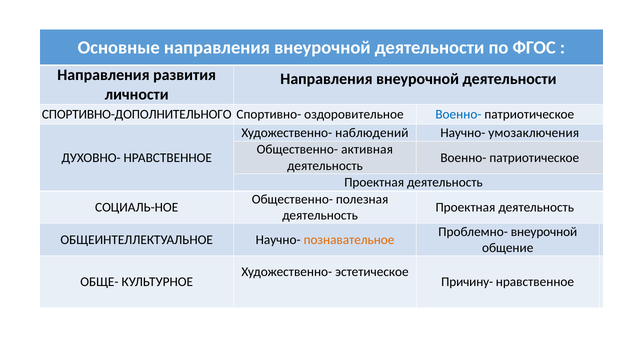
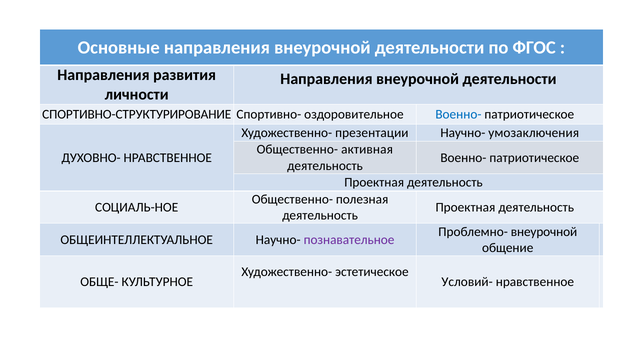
СПОРТИВНО-ДОПОЛНИТЕЛЬНОГО: СПОРТИВНО-ДОПОЛНИТЕЛЬНОГО -> СПОРТИВНО-СТРУКТУРИРОВАНИЕ (137, 114)
наблюдений: наблюдений -> презентации (372, 133)
познавательное colour: orange -> purple (349, 240)
Причину-: Причину- -> Условий- (467, 282)
